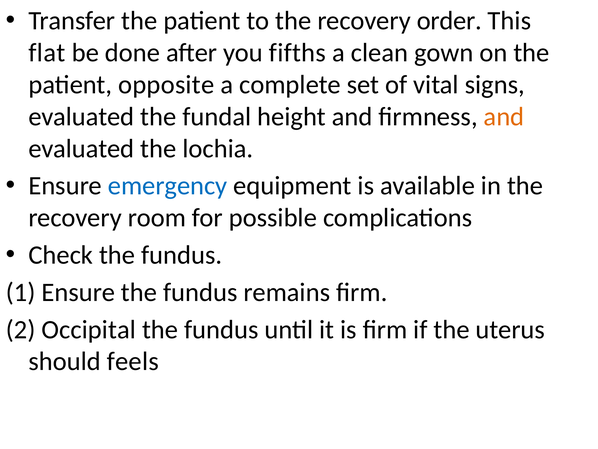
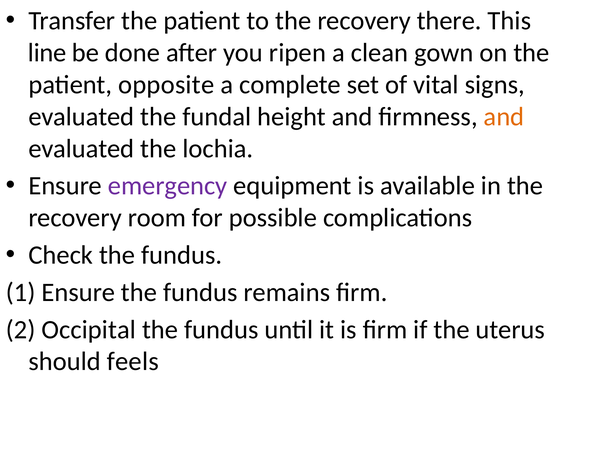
order: order -> there (449, 21)
flat: flat -> line (47, 53)
fifths: fifths -> ripen (297, 53)
emergency colour: blue -> purple (168, 186)
